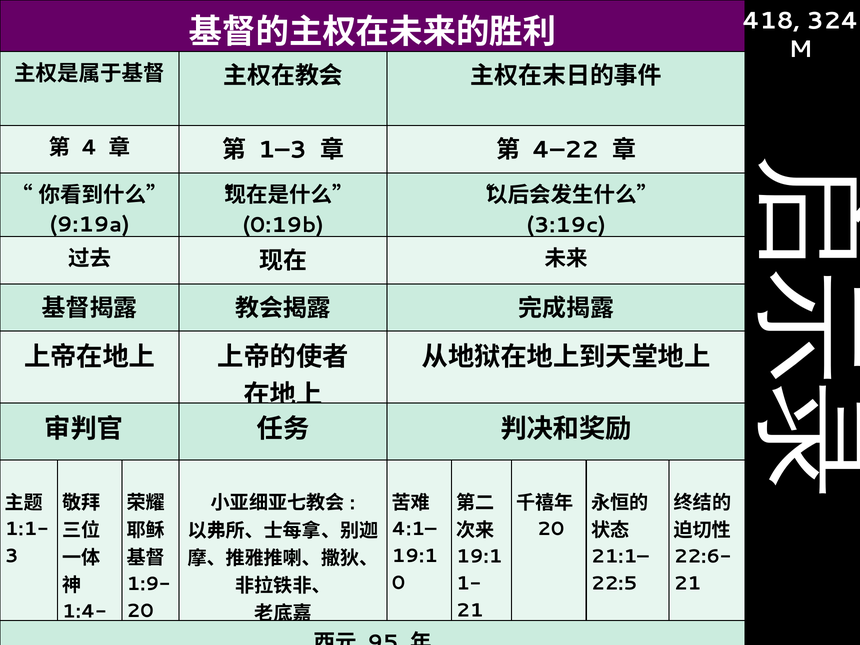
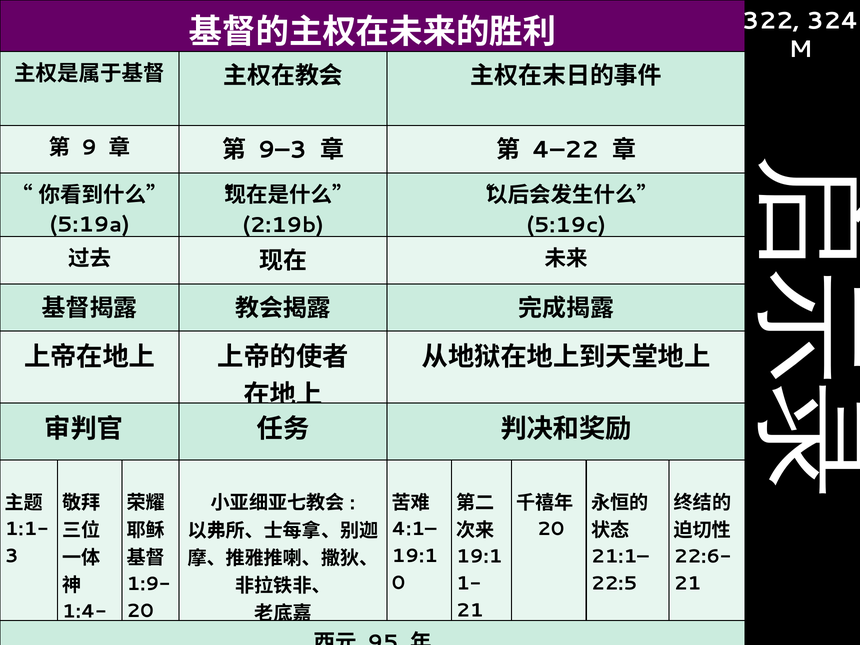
418: 418 -> 322 (771, 21)
4: 4 -> 9 (89, 148)
1–3: 1–3 -> 9–3 (283, 150)
9:19a: 9:19a -> 5:19a (90, 225)
0:19b: 0:19b -> 2:19b (283, 225)
3:19c: 3:19c -> 5:19c (566, 225)
